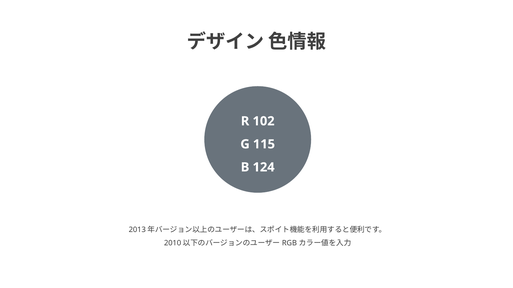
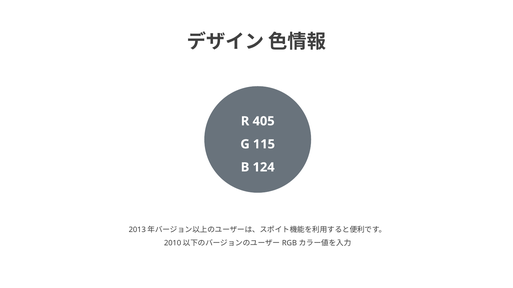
102: 102 -> 405 (264, 121)
